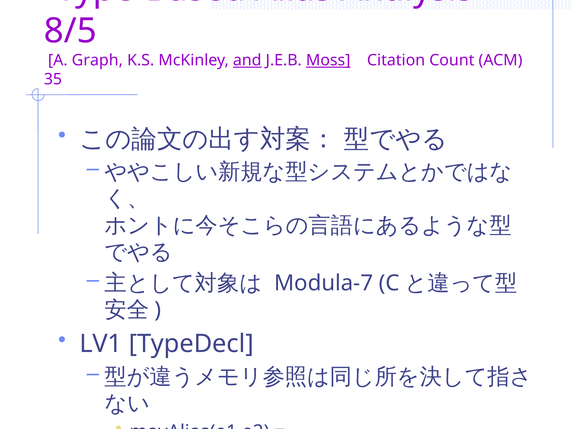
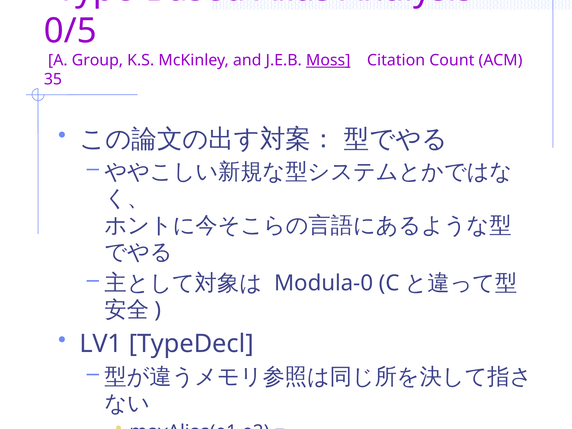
8/5: 8/5 -> 0/5 (70, 31)
Graph: Graph -> Group (97, 60)
and underline: present -> none (247, 60)
Modula-7: Modula-7 -> Modula-0 (324, 283)
